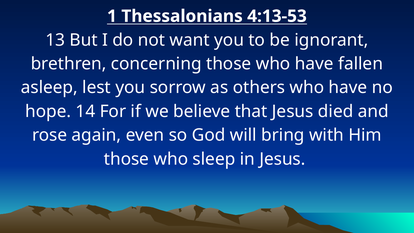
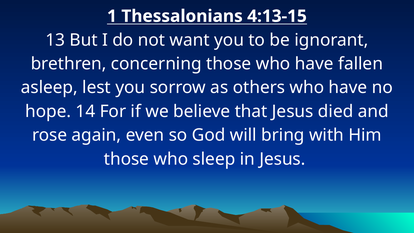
4:13-53: 4:13-53 -> 4:13-15 (277, 16)
